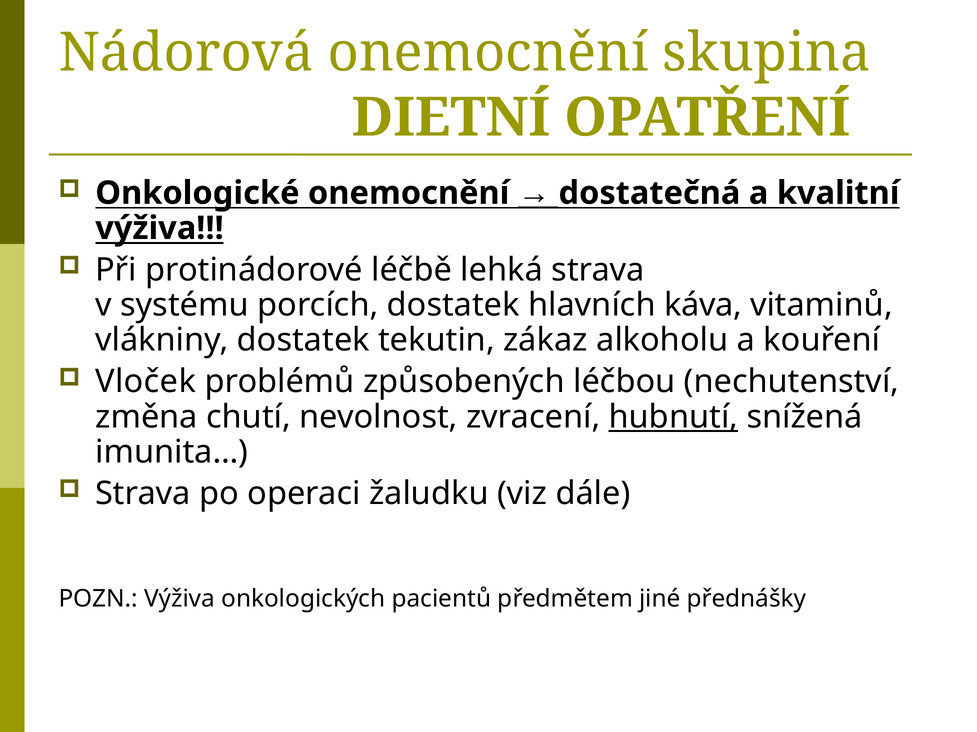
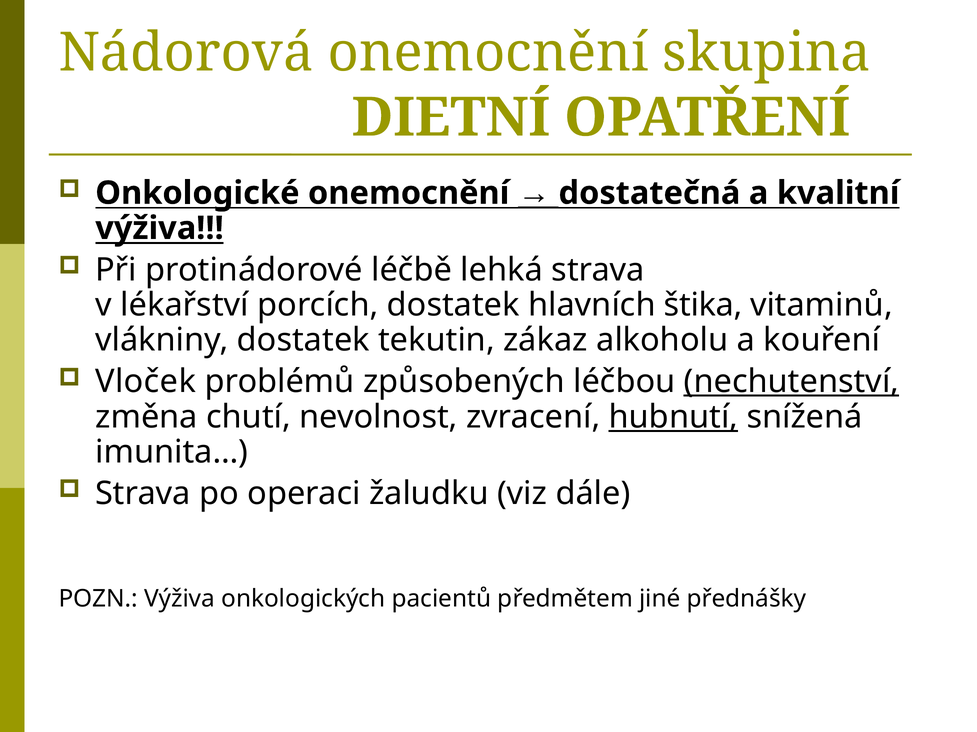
systému: systému -> lékařství (185, 305)
káva: káva -> štika (703, 305)
nechutenství underline: none -> present (791, 382)
